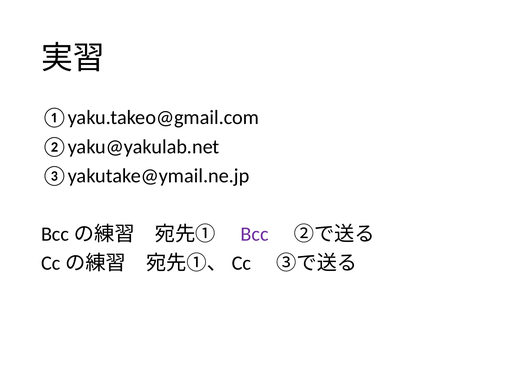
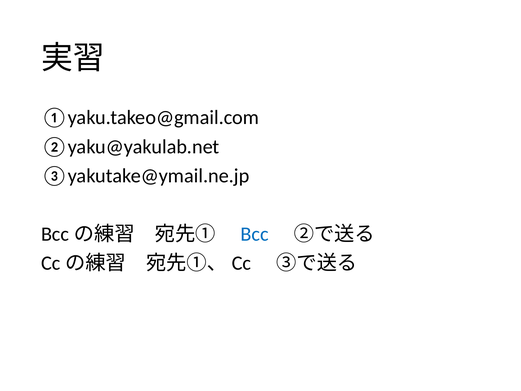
Bcc colour: purple -> blue (255, 234)
